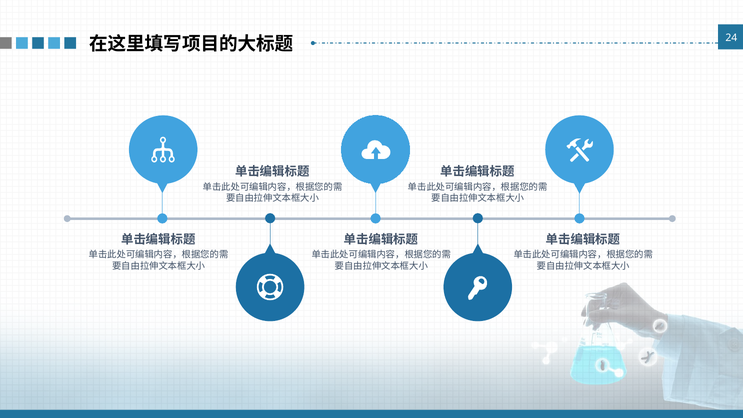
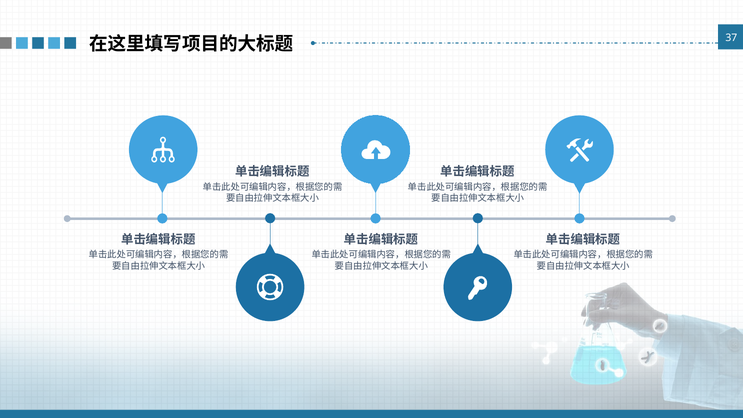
24: 24 -> 37 (731, 38)
